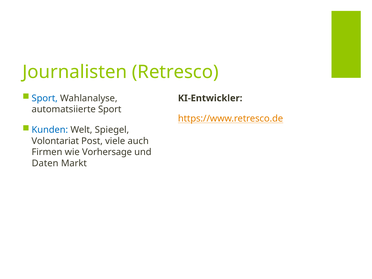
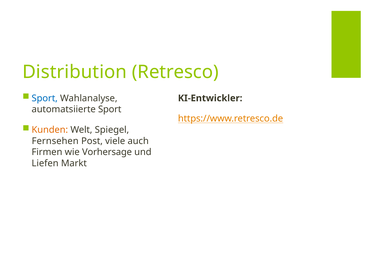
Journalisten: Journalisten -> Distribution (75, 72)
Kunden colour: blue -> orange (50, 130)
Volontariat: Volontariat -> Fernsehen (55, 141)
Daten: Daten -> Liefen (45, 163)
